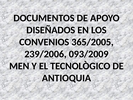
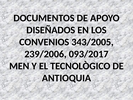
365/2005: 365/2005 -> 343/2005 (93, 42)
093/2009: 093/2009 -> 093/2017 (89, 54)
